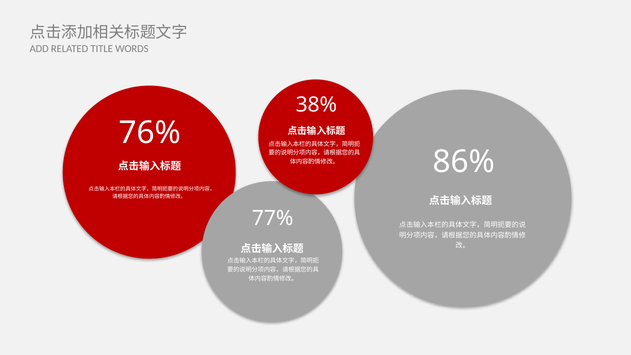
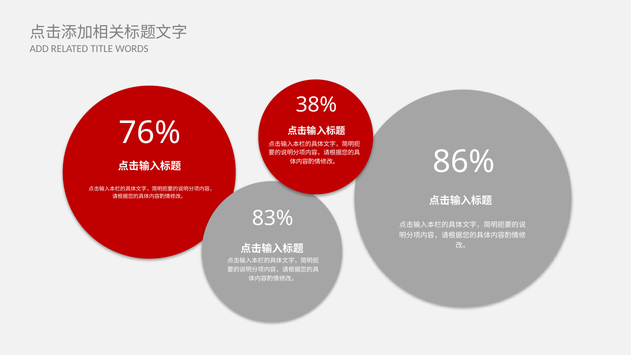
77%: 77% -> 83% (273, 218)
